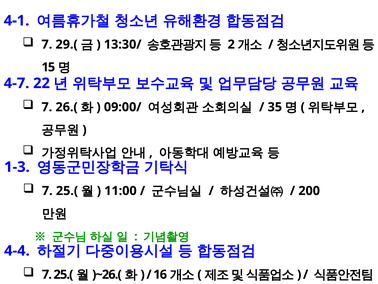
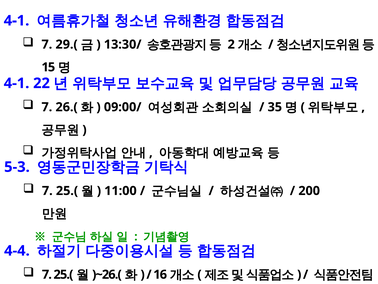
4-7: 4-7 -> 4-1 (17, 83)
1-3: 1-3 -> 5-3 (17, 167)
